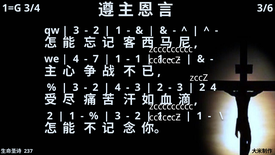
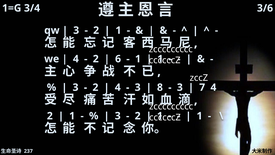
7: 7 -> 2 (96, 59)
1: 1 -> 6 (118, 59)
2: 2 -> 8 (160, 87)
2: 2 -> 7 (202, 87)
